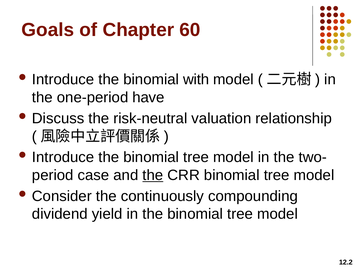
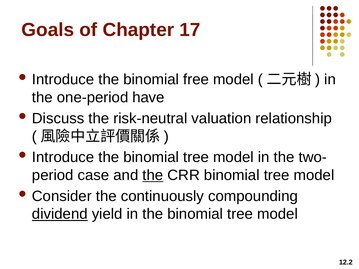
60: 60 -> 17 (190, 30)
with: with -> free (196, 80)
dividend underline: none -> present (60, 214)
